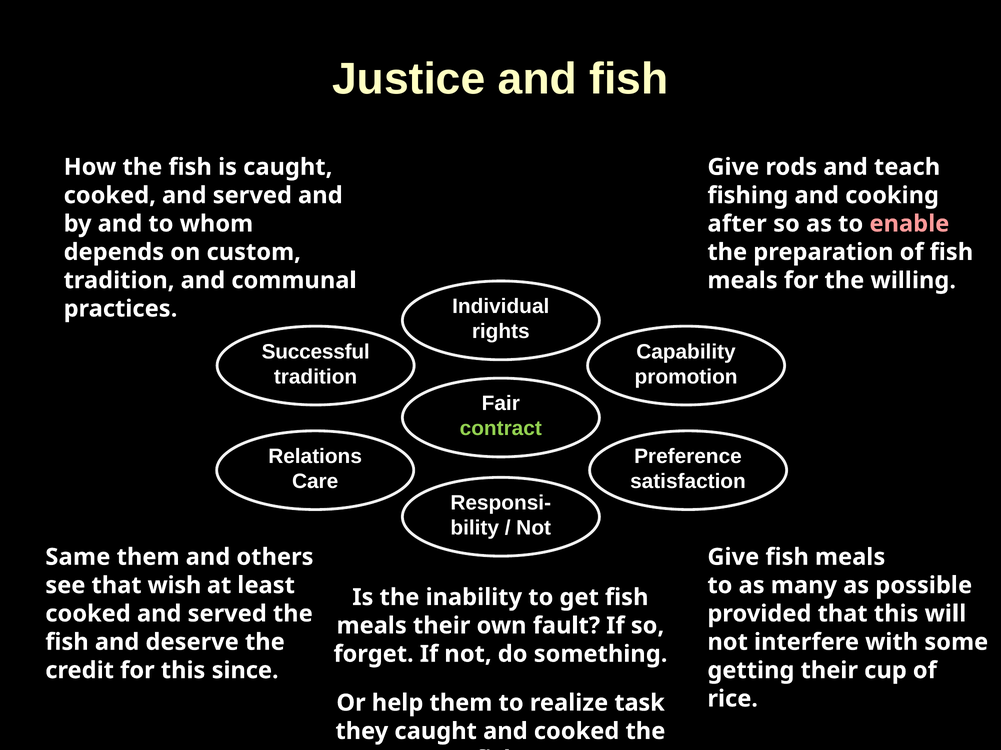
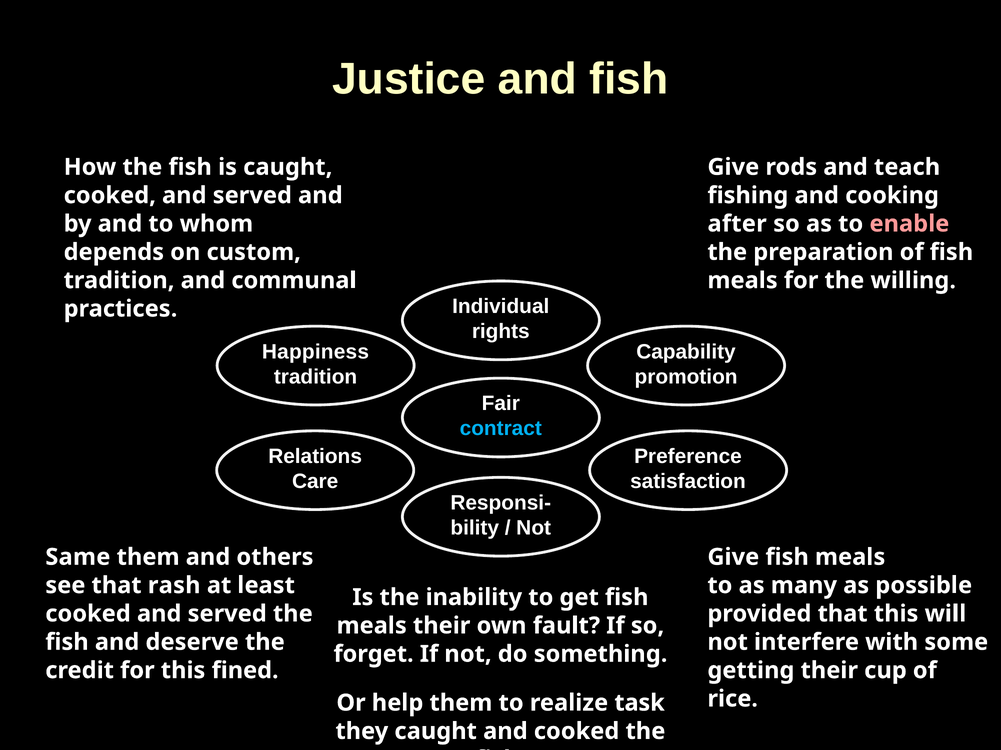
Successful: Successful -> Happiness (315, 352)
contract colour: light green -> light blue (501, 429)
wish: wish -> rash (174, 586)
since: since -> fined (245, 671)
